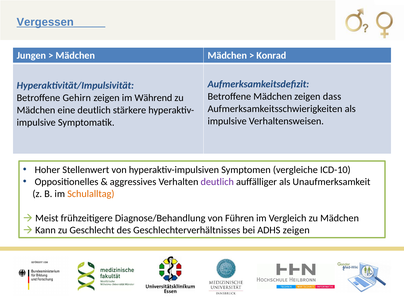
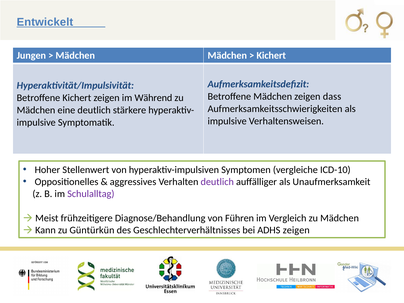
Vergessen_____: Vergessen_____ -> Entwickelt_____ (61, 22)
Konrad: Konrad -> Kichert (271, 56)
Betroffene Gehirn: Gehirn -> Kichert (77, 98)
Schulalltag colour: orange -> purple (91, 194)
Geschlecht: Geschlecht -> Güntürkün (92, 230)
